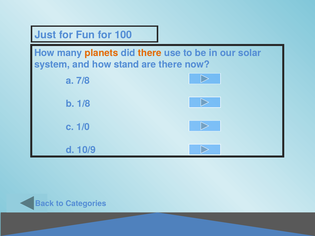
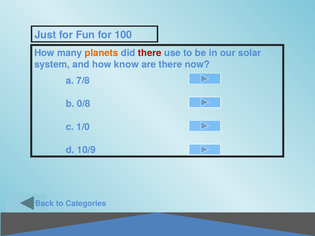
there colour: orange -> red (150, 53)
stand: stand -> know (126, 64)
1/8: 1/8 -> 0/8 (84, 104)
